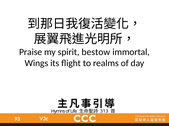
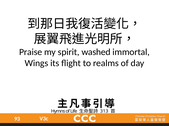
bestow: bestow -> washed (96, 52)
